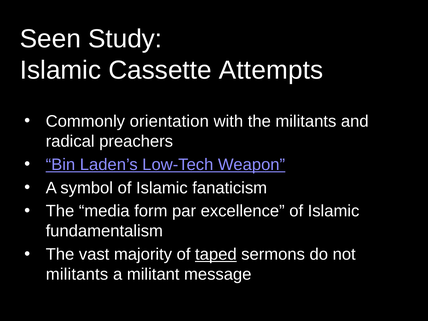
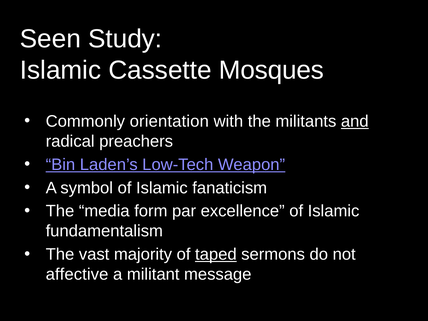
Attempts: Attempts -> Mosques (271, 70)
and underline: none -> present (355, 121)
militants: militants -> affective (77, 274)
